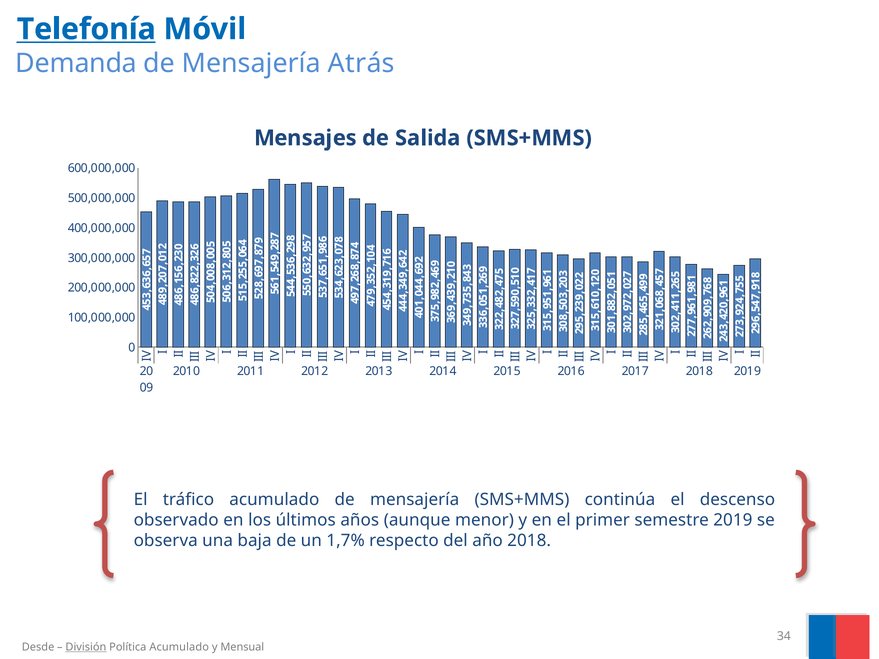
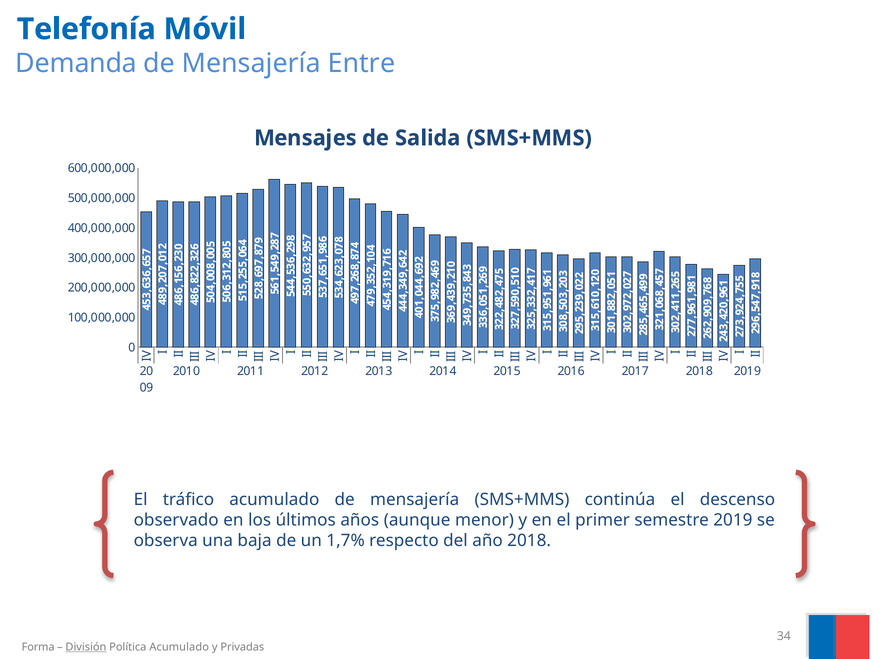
Telefonía underline: present -> none (86, 29)
Atrás: Atrás -> Entre (361, 63)
Desde: Desde -> Forma (38, 647)
Mensual: Mensual -> Privadas (242, 647)
